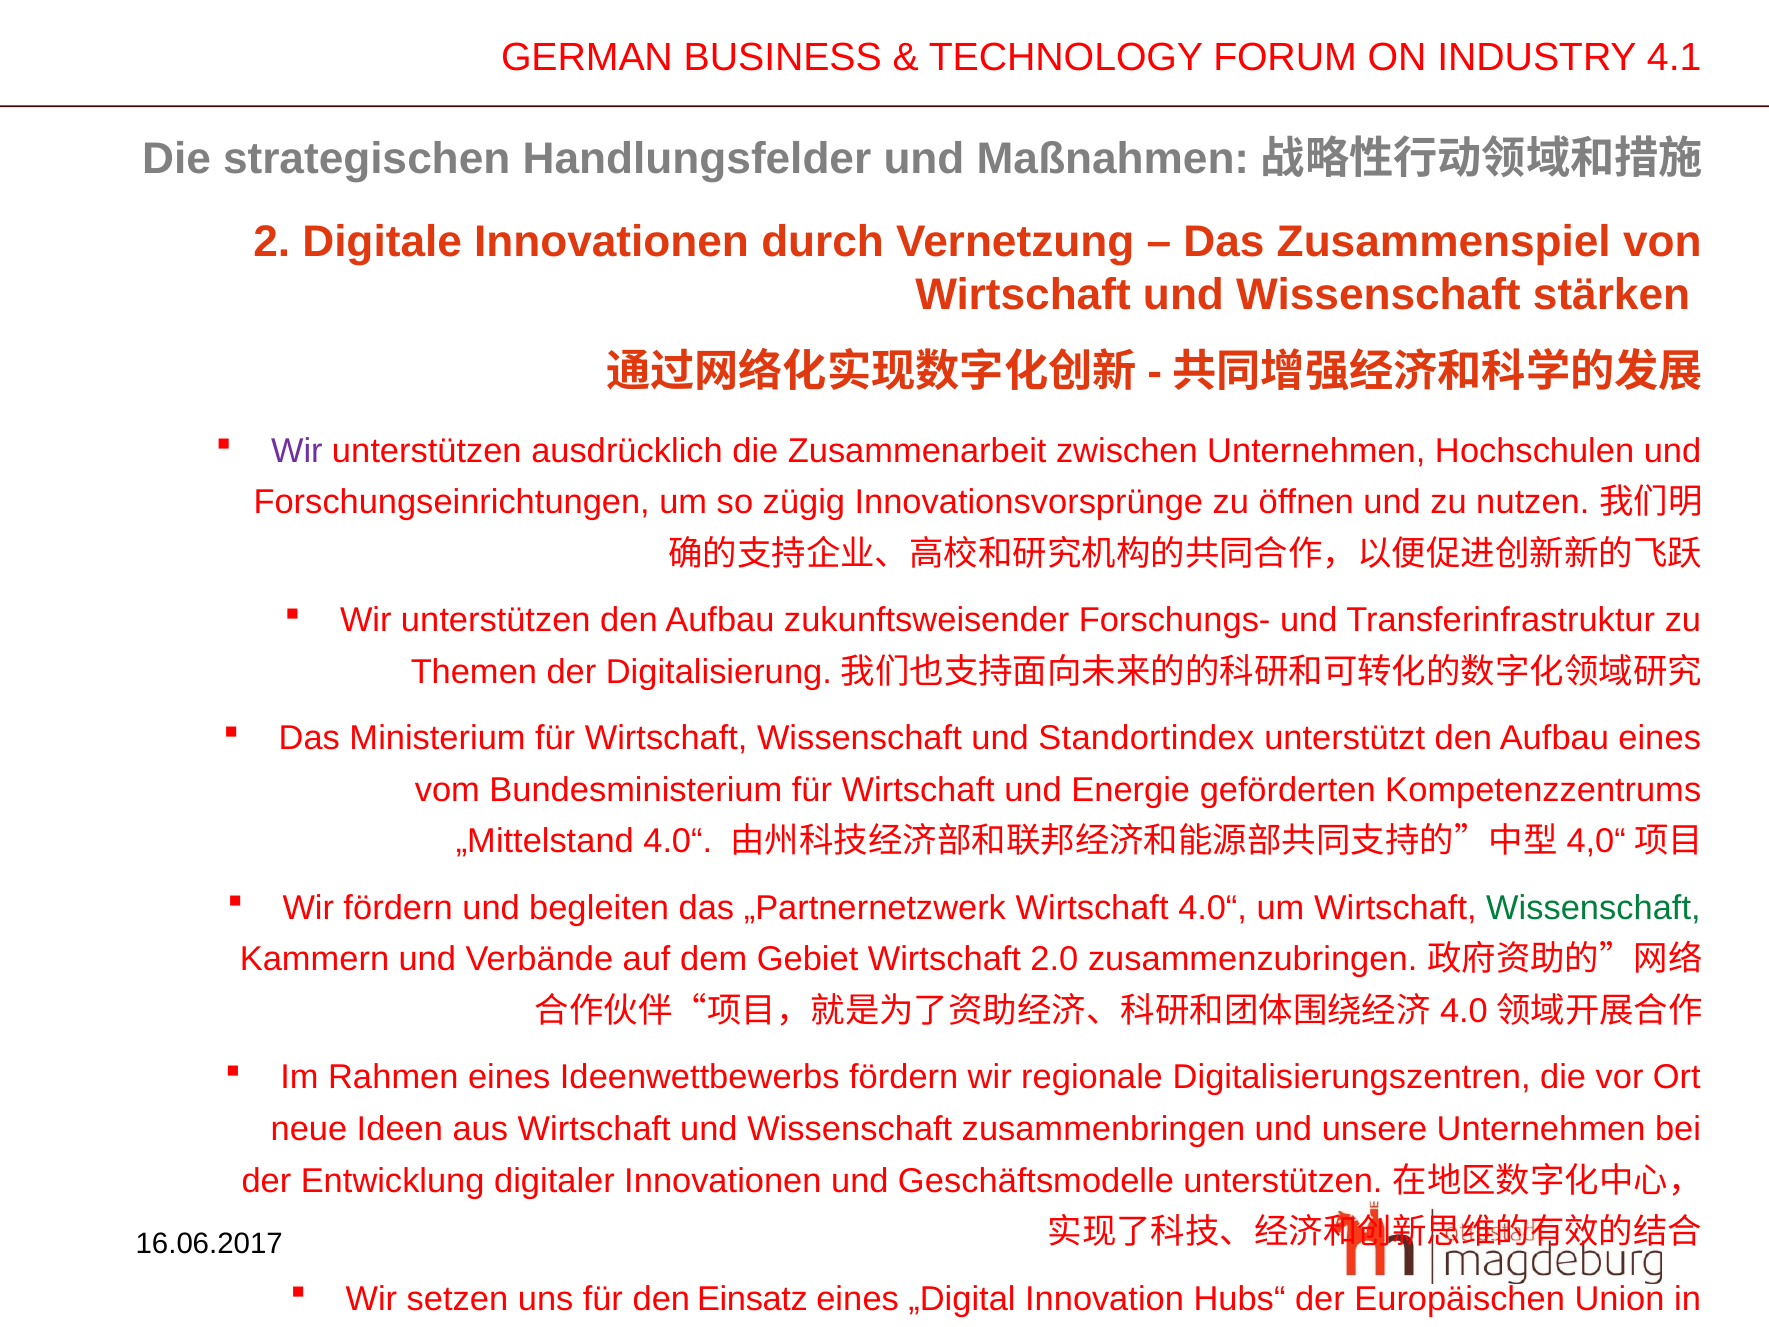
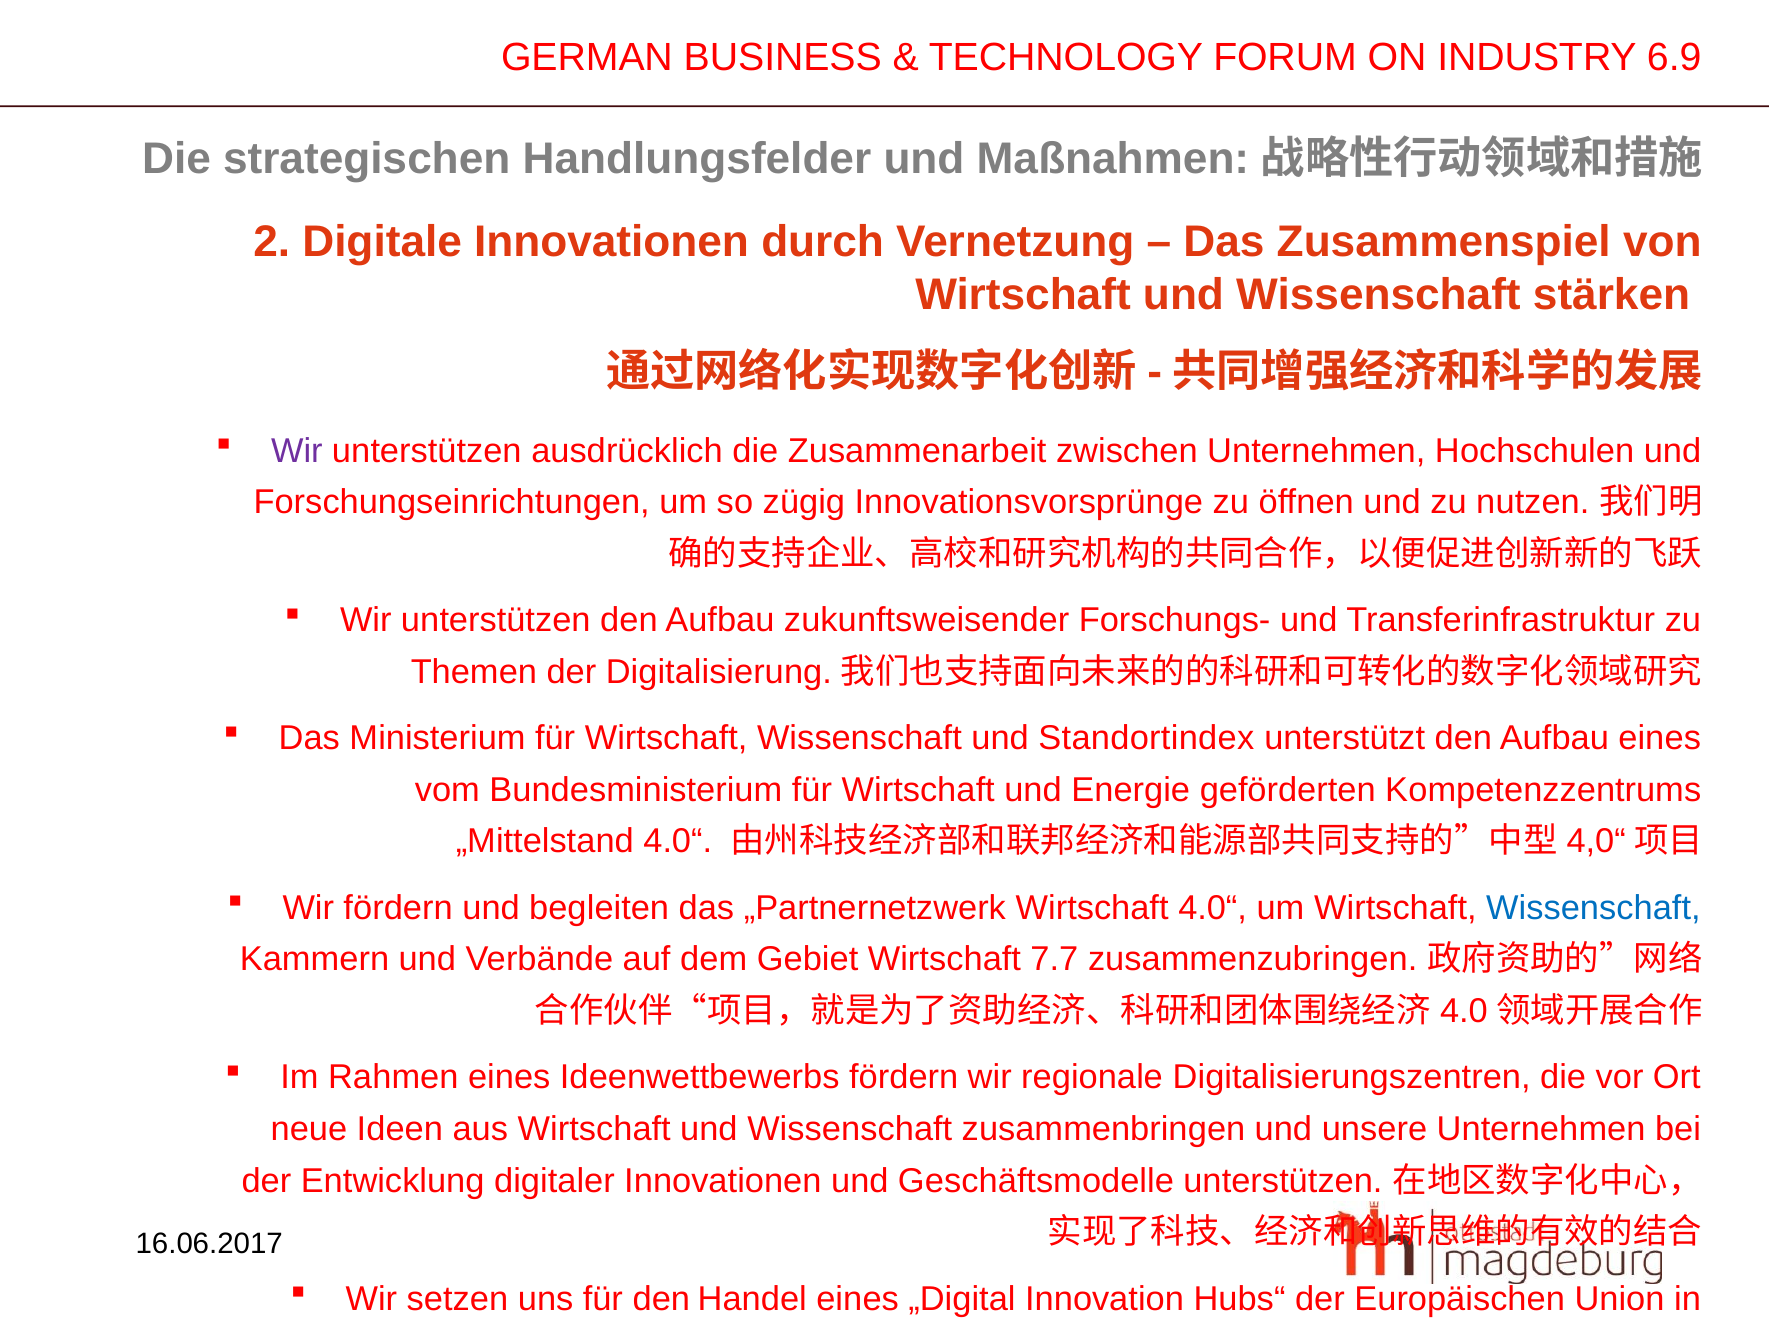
4.1: 4.1 -> 6.9 (1674, 57)
Wissenschaft colour: green -> blue (1593, 908)
2.0: 2.0 -> 7.7 (1054, 959)
Einsatz: Einsatz -> Handel (752, 1299)
